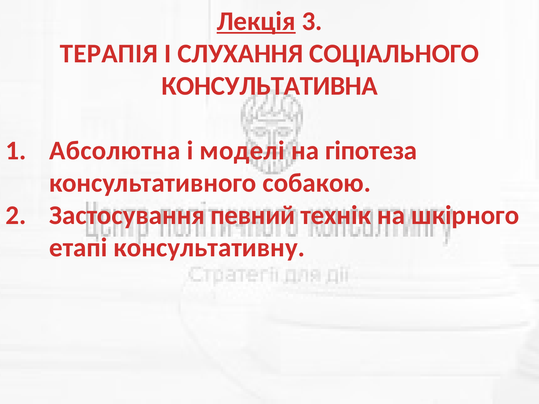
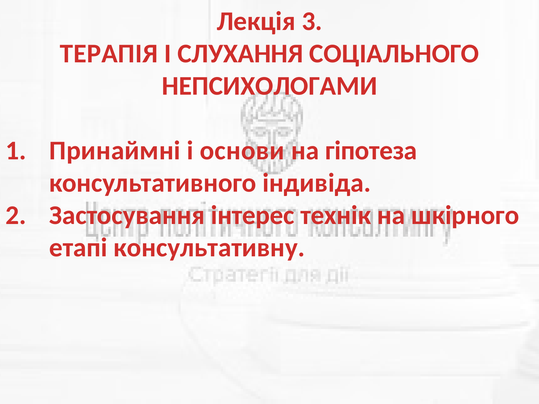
Лекція underline: present -> none (256, 21)
КОНСУЛЬТАТИВНА: КОНСУЛЬТАТИВНА -> НЕПСИХОЛОГАМИ (270, 86)
Абсолютна: Абсолютна -> Принаймні (115, 151)
моделі: моделі -> основи (242, 151)
собакою: собакою -> індивіда (317, 183)
певний: певний -> інтерес (253, 215)
